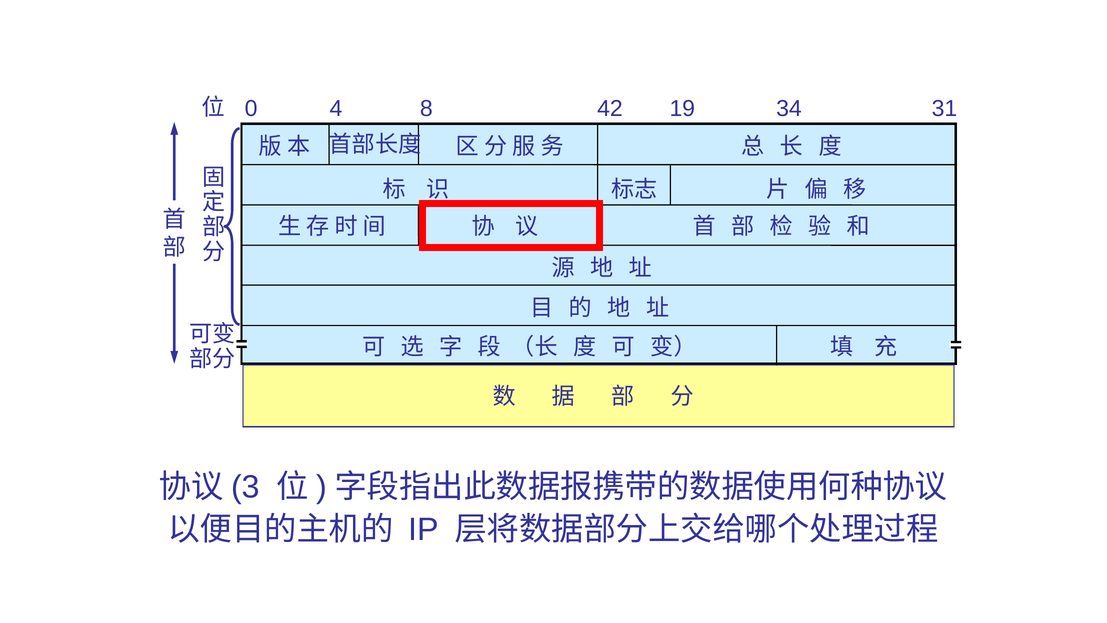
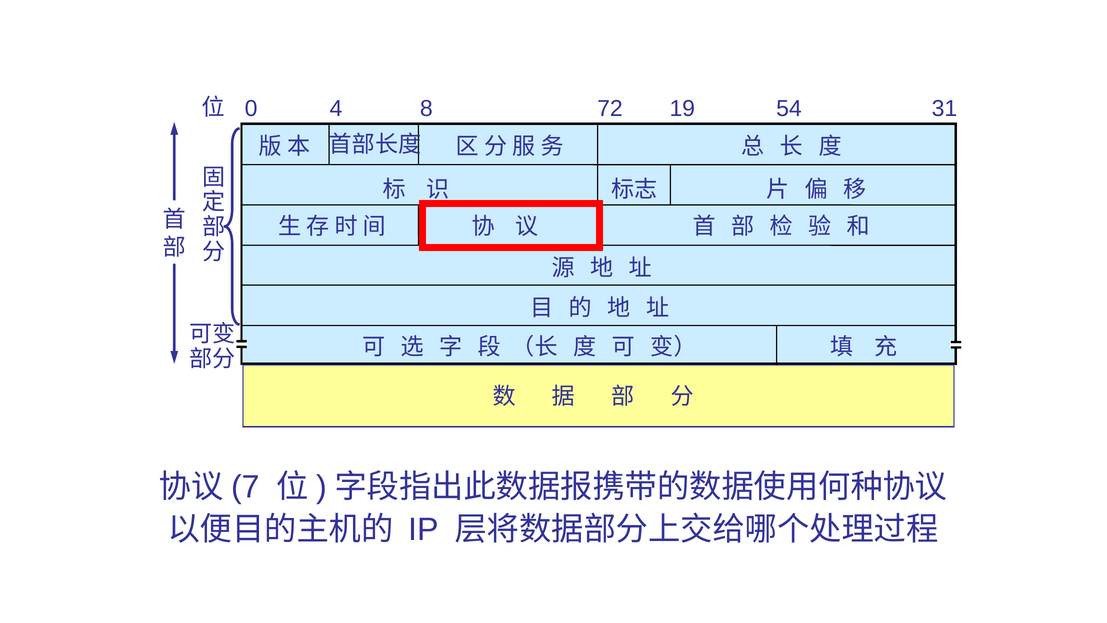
42: 42 -> 72 (610, 109)
34: 34 -> 54 (789, 109)
3: 3 -> 7 (245, 487)
